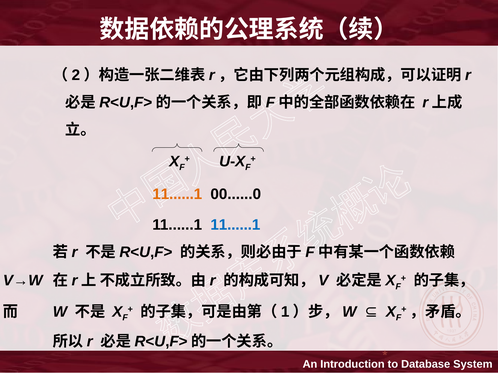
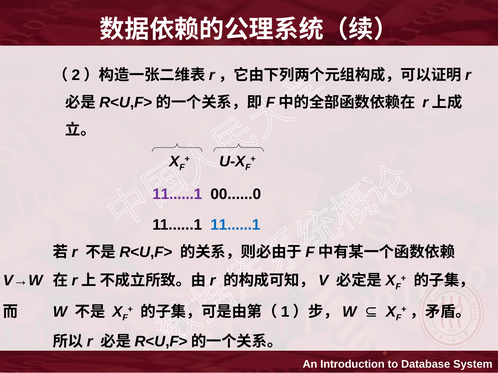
11......1 colour: orange -> purple (177, 195)
